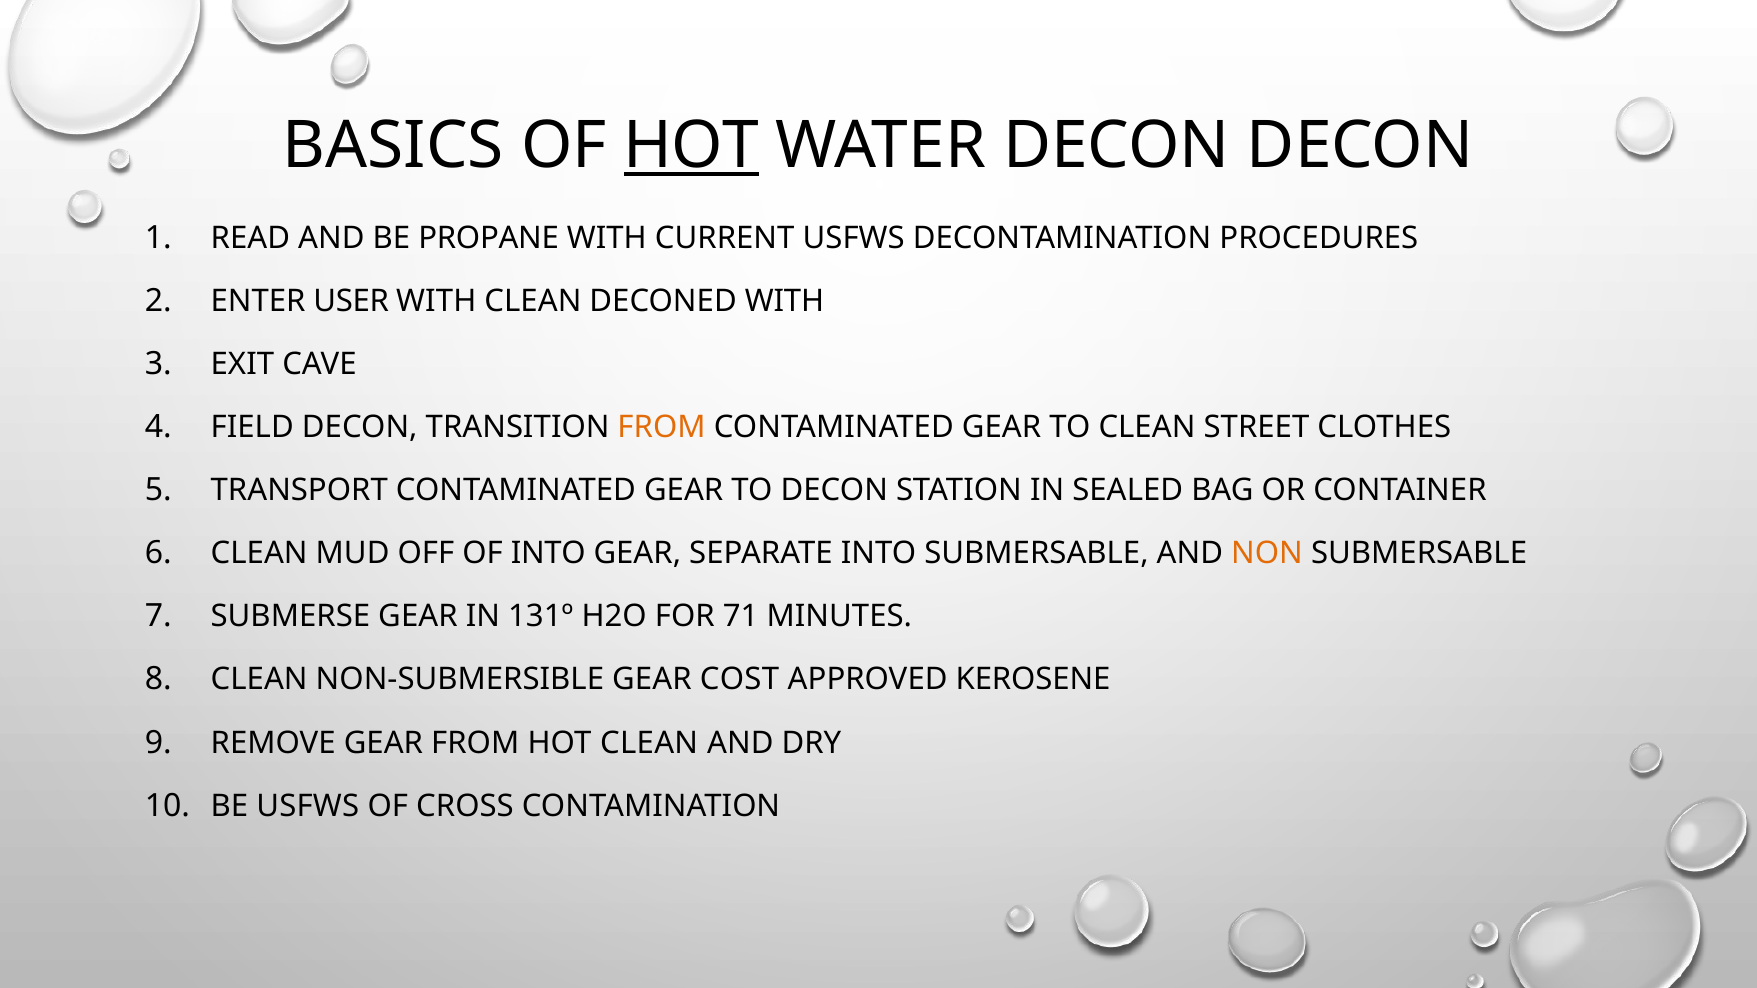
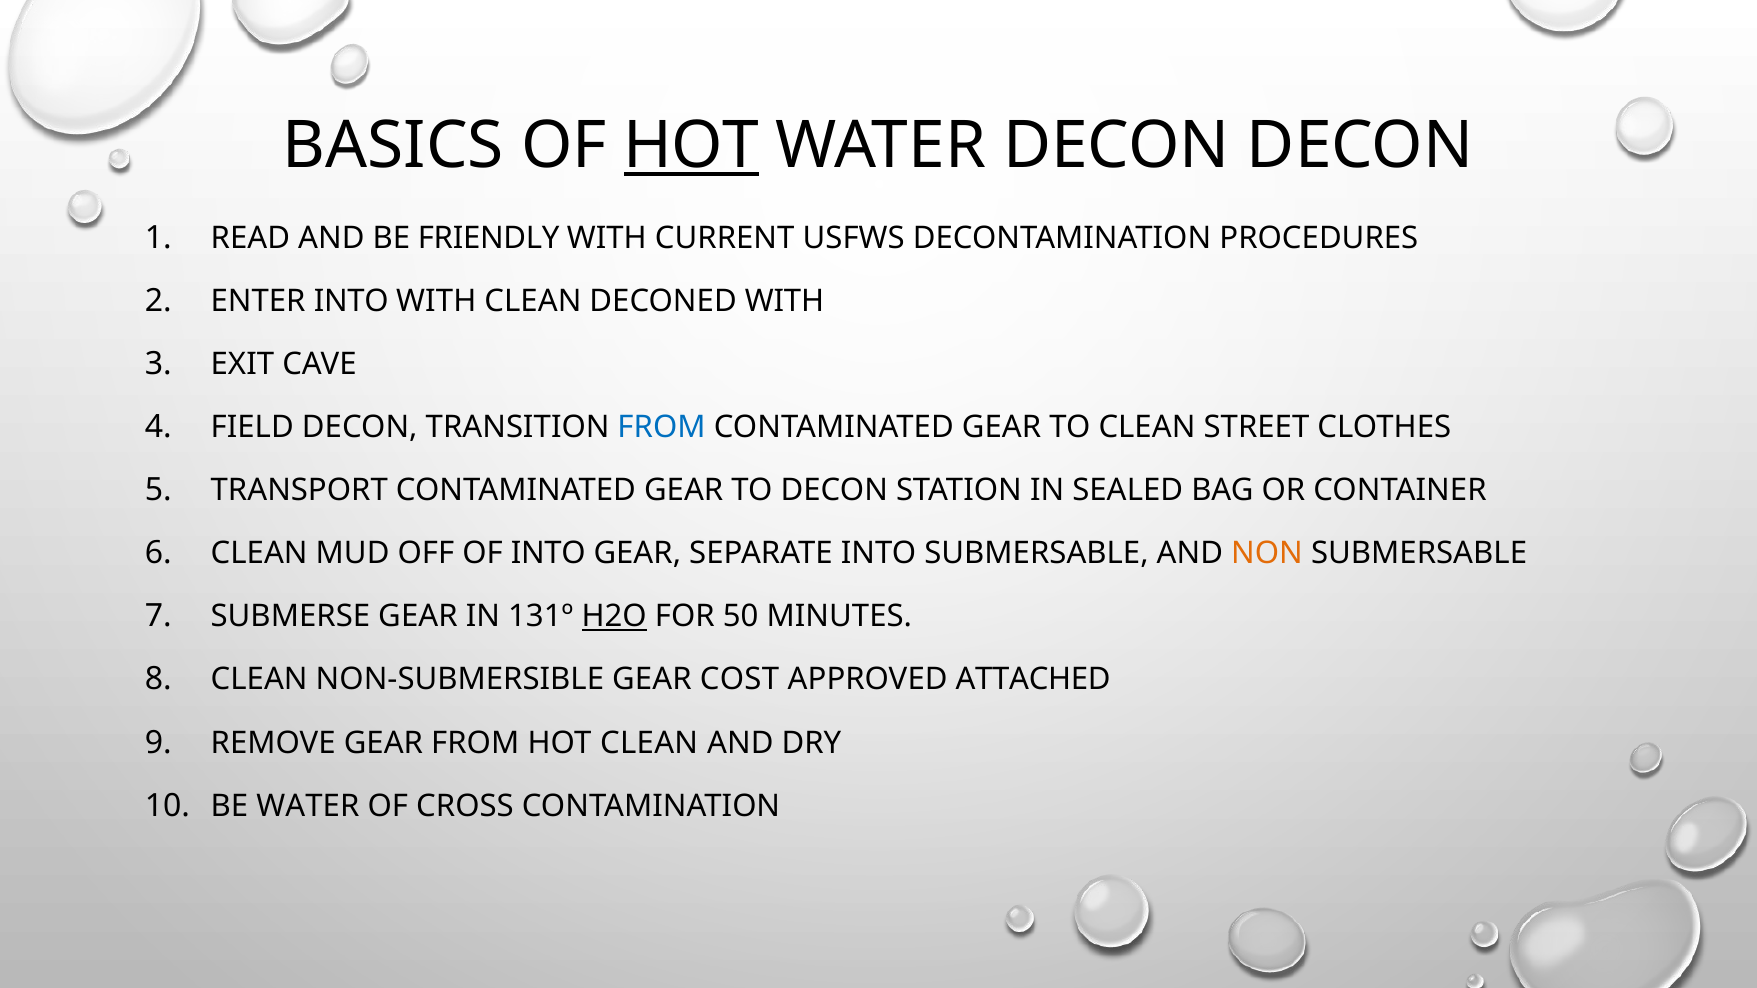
PROPANE: PROPANE -> FRIENDLY (489, 238)
ENTER USER: USER -> INTO (351, 301)
FROM colour: orange -> blue (662, 427)
H2O underline: none -> present (614, 617)
71: 71 -> 50 (741, 617)
KEROSENE: KEROSENE -> ATTACHED (1033, 680)
BE USFWS: USFWS -> WATER (308, 806)
